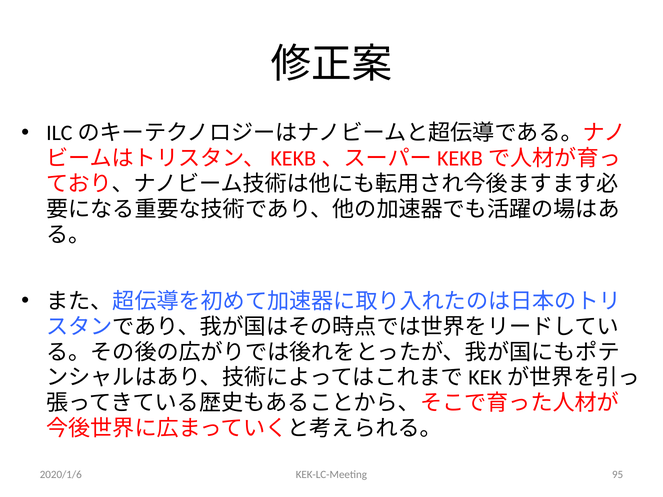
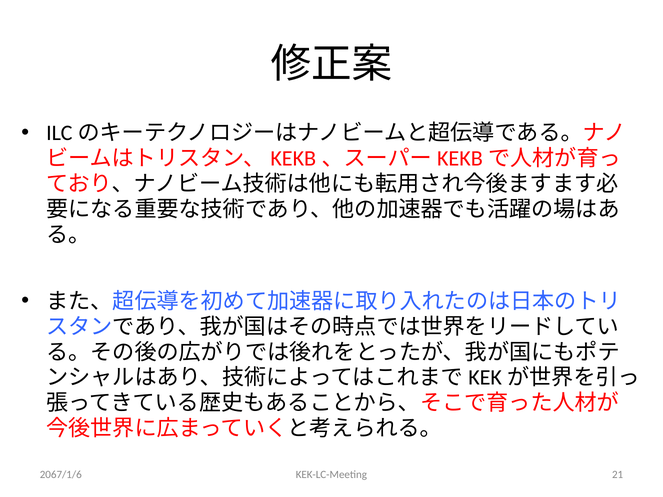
2020/1/6: 2020/1/6 -> 2067/1/6 (61, 475)
95: 95 -> 21 (618, 475)
